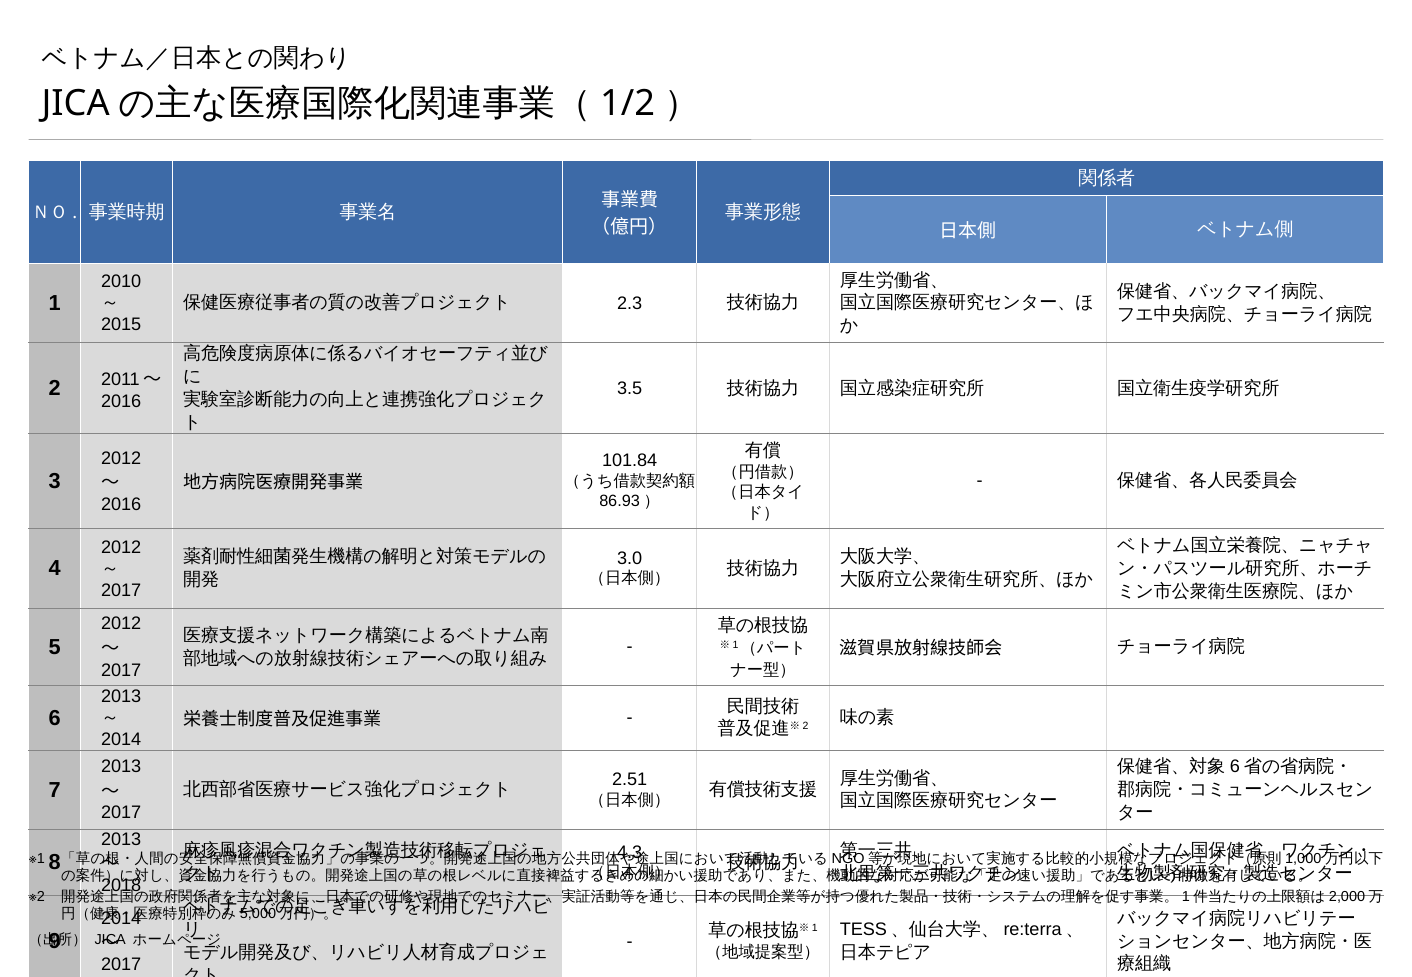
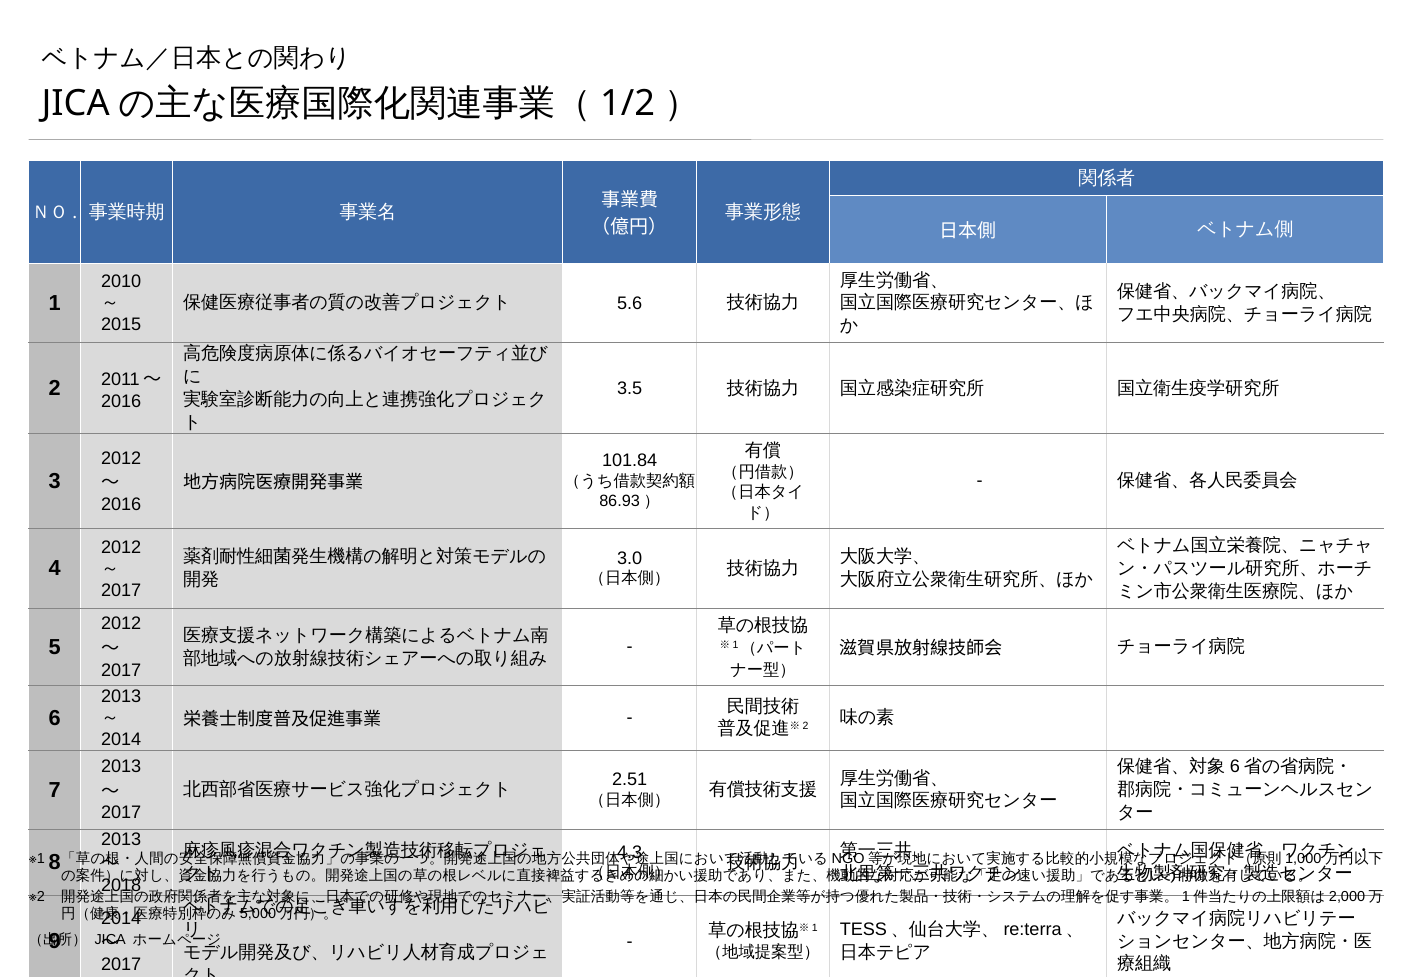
2.3: 2.3 -> 5.6 (630, 303)
